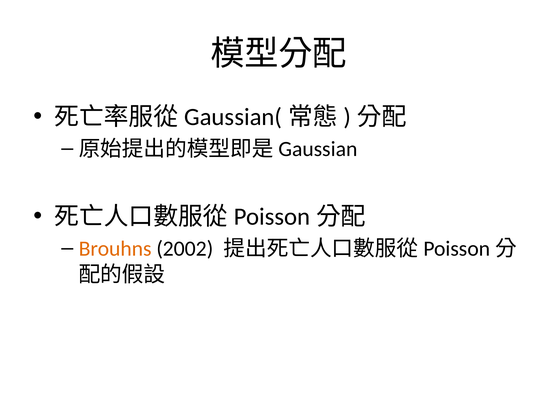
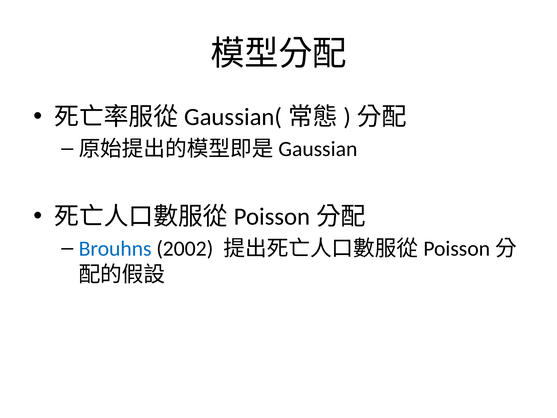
Brouhns colour: orange -> blue (115, 249)
